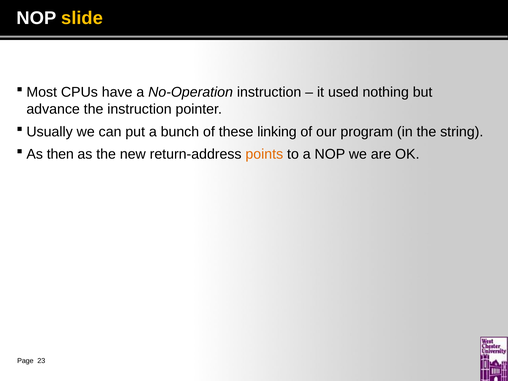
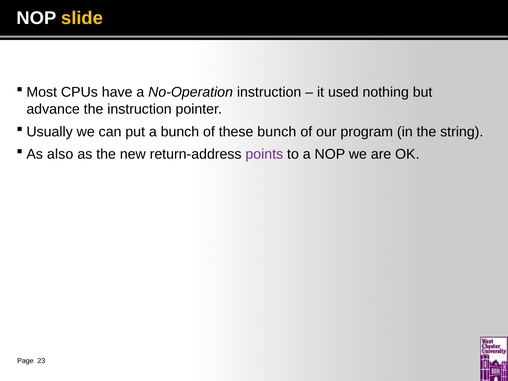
these linking: linking -> bunch (277, 132)
then: then -> also (60, 154)
points colour: orange -> purple (264, 154)
